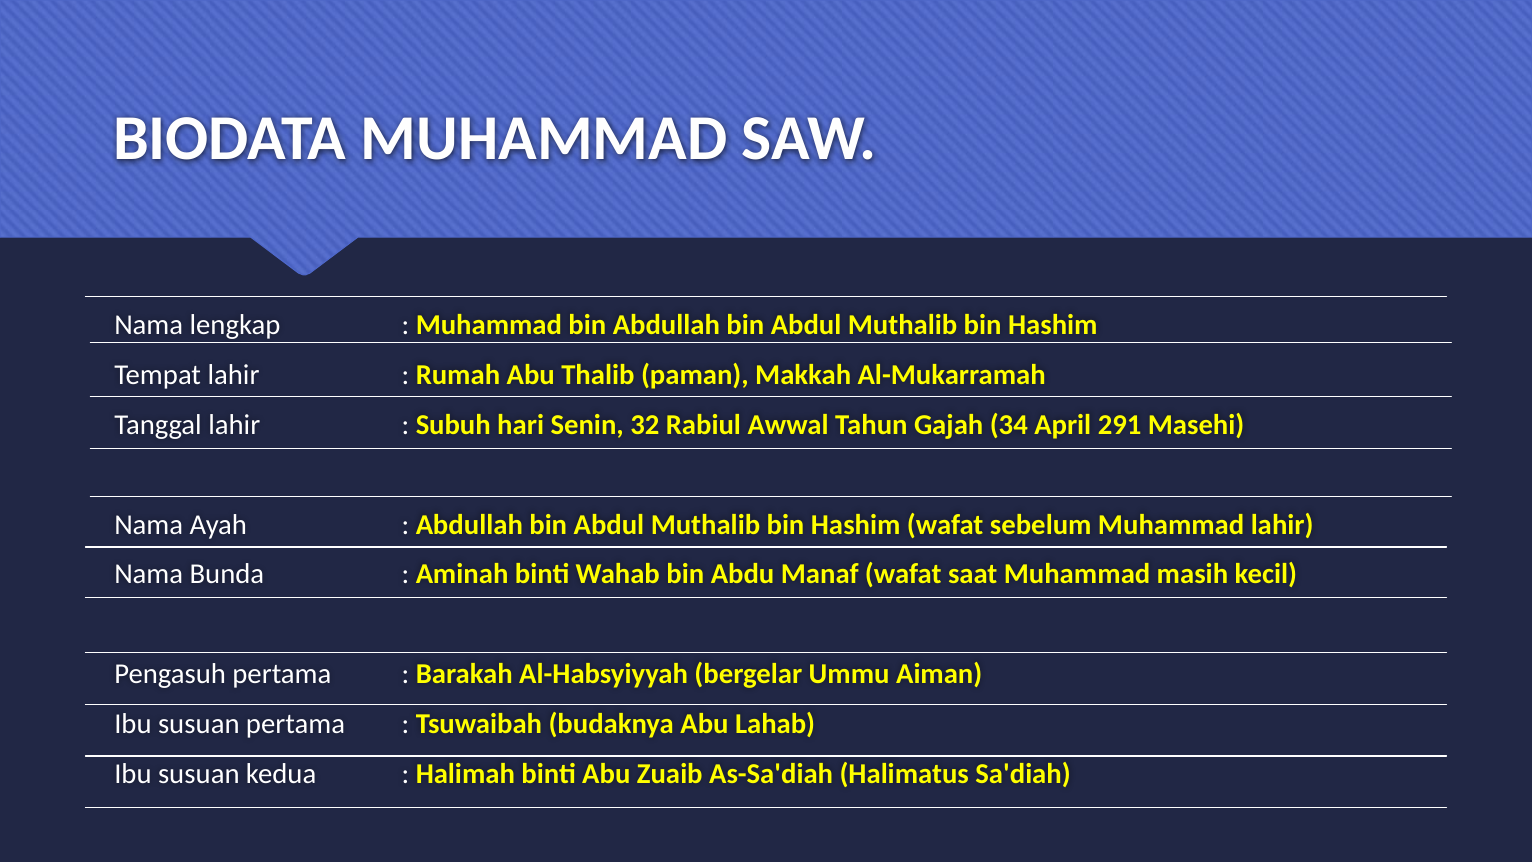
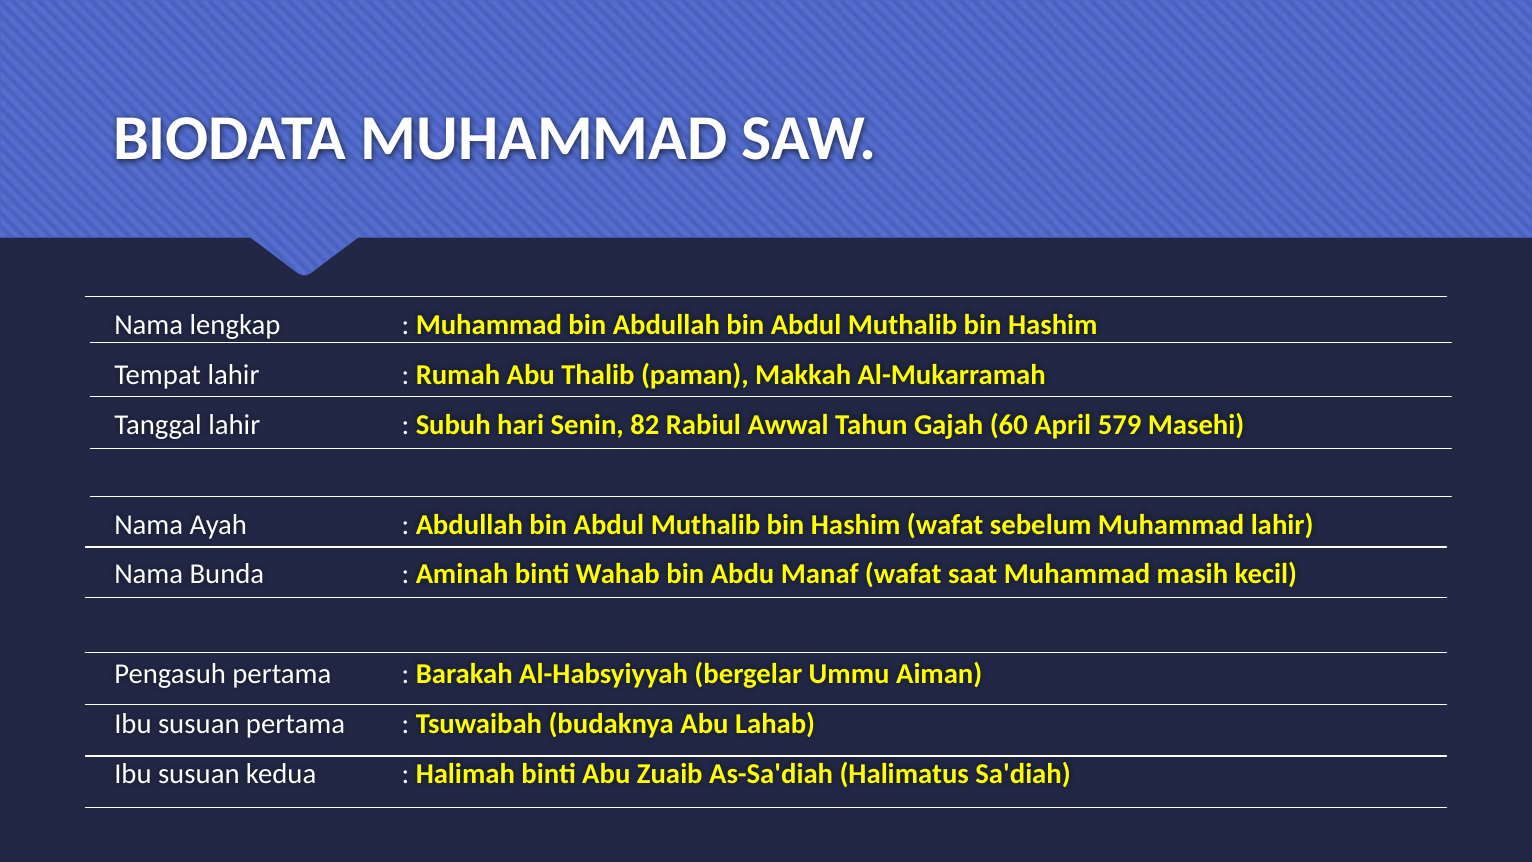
32: 32 -> 82 (645, 425)
34: 34 -> 60 (1009, 425)
291: 291 -> 579 (1120, 425)
